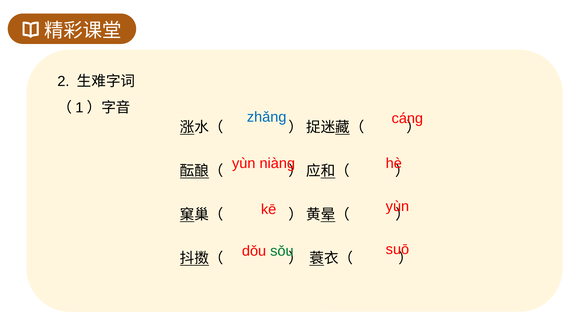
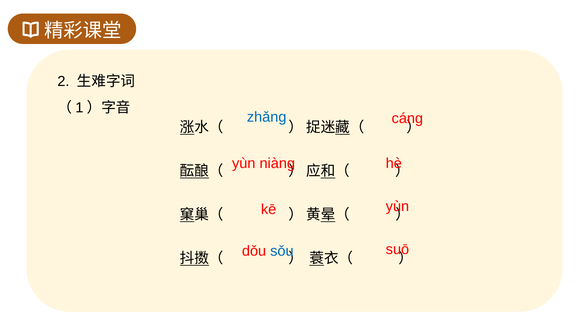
sǒu colour: green -> blue (282, 251)
